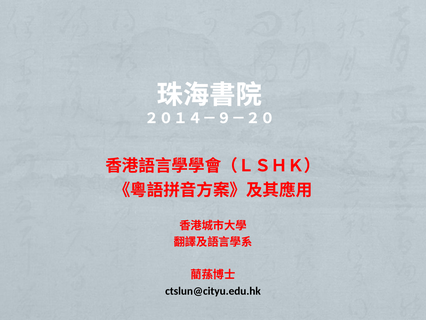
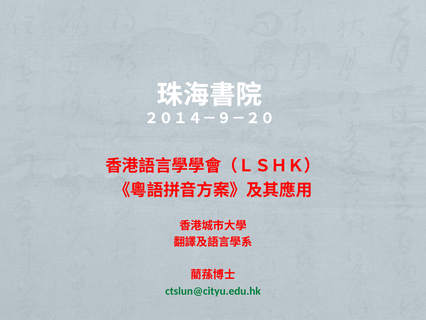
ctslun@cityu.edu.hk colour: black -> green (213, 291)
